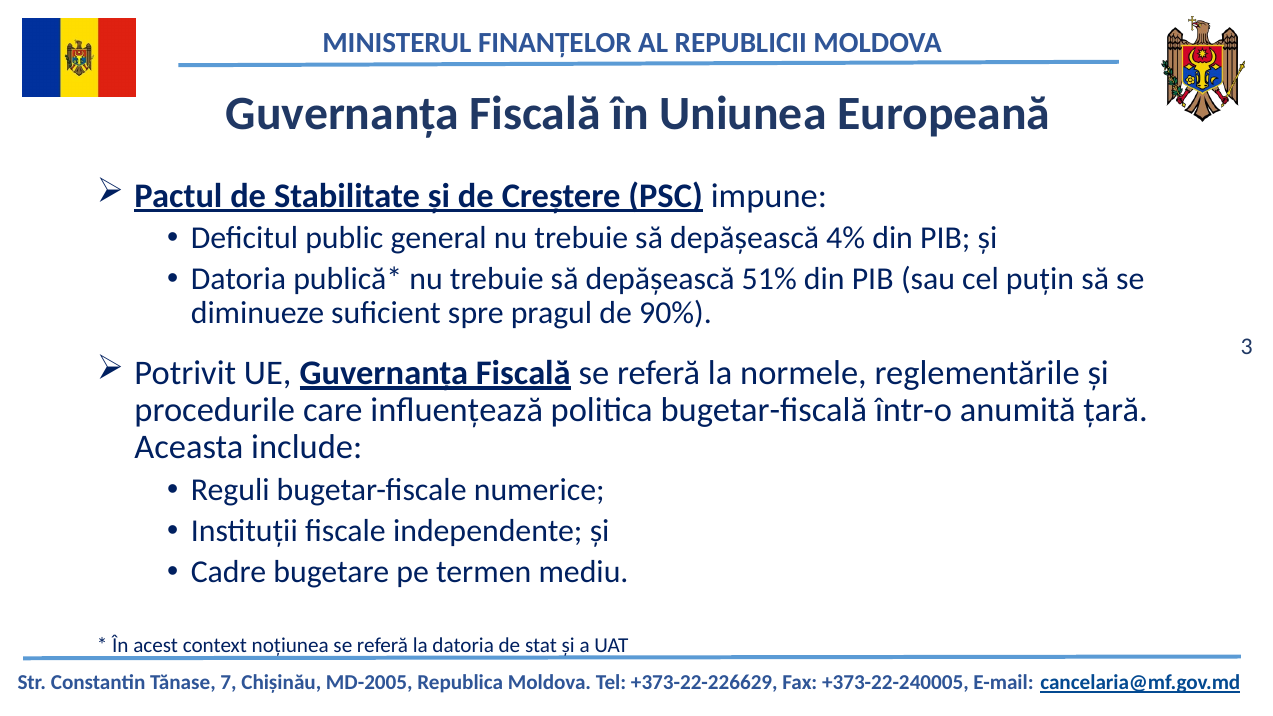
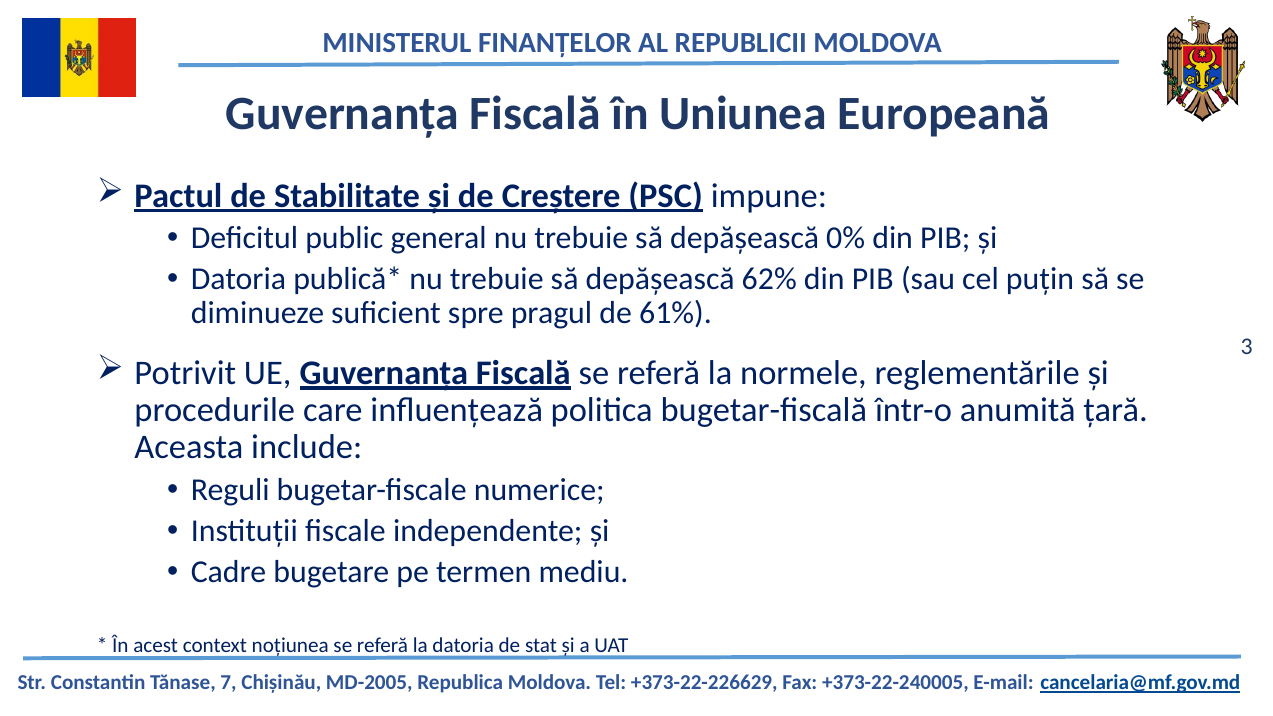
4%: 4% -> 0% (846, 238)
51%: 51% -> 62% (769, 279)
90%: 90% -> 61% (675, 313)
